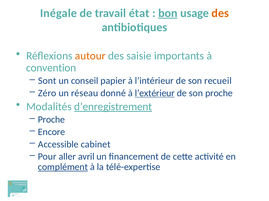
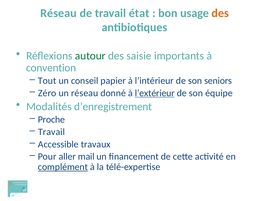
Inégale: Inégale -> Réseau (58, 13)
bon underline: present -> none (168, 13)
autour colour: orange -> green (90, 56)
Sont: Sont -> Tout (47, 81)
recueil: recueil -> seniors (218, 81)
son proche: proche -> équipe (219, 93)
d’enregistrement underline: present -> none (113, 107)
Encore: Encore -> Travail (52, 132)
cabinet: cabinet -> travaux (96, 145)
avril: avril -> mail (86, 157)
